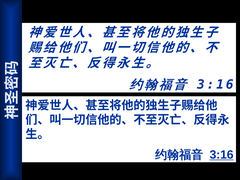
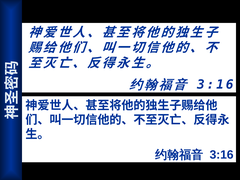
3:16 underline: present -> none (222, 155)
